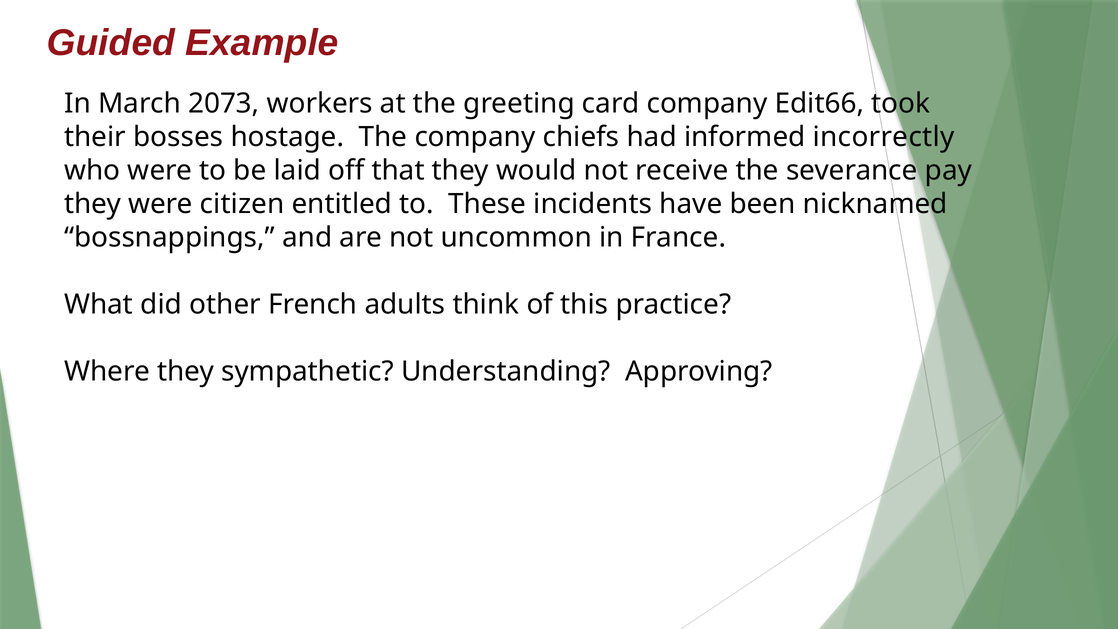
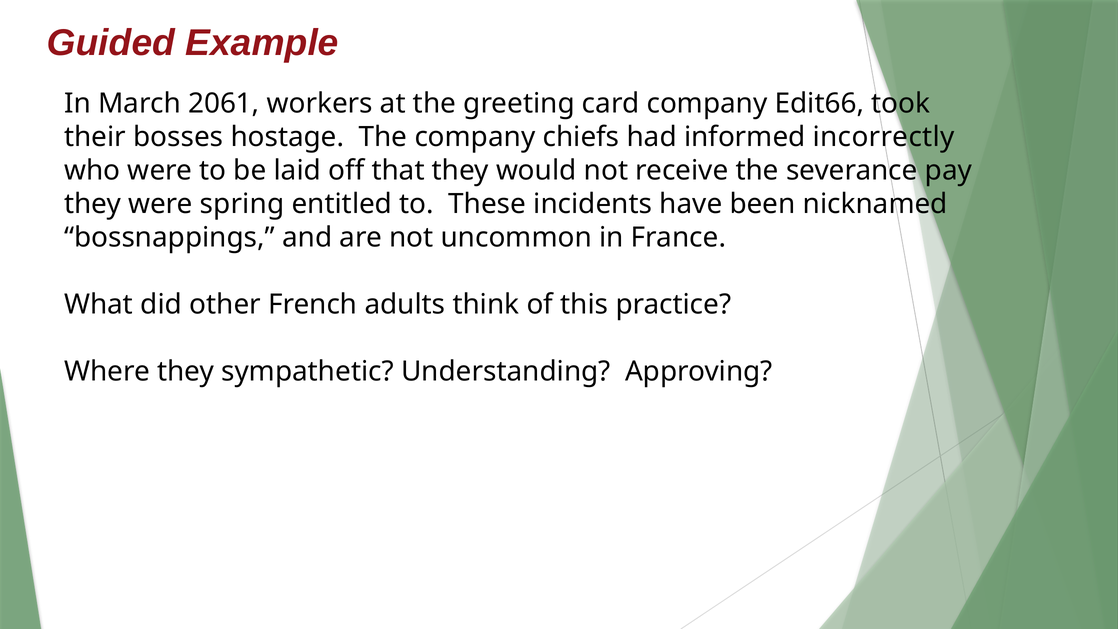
2073: 2073 -> 2061 (224, 103)
citizen: citizen -> spring (242, 204)
